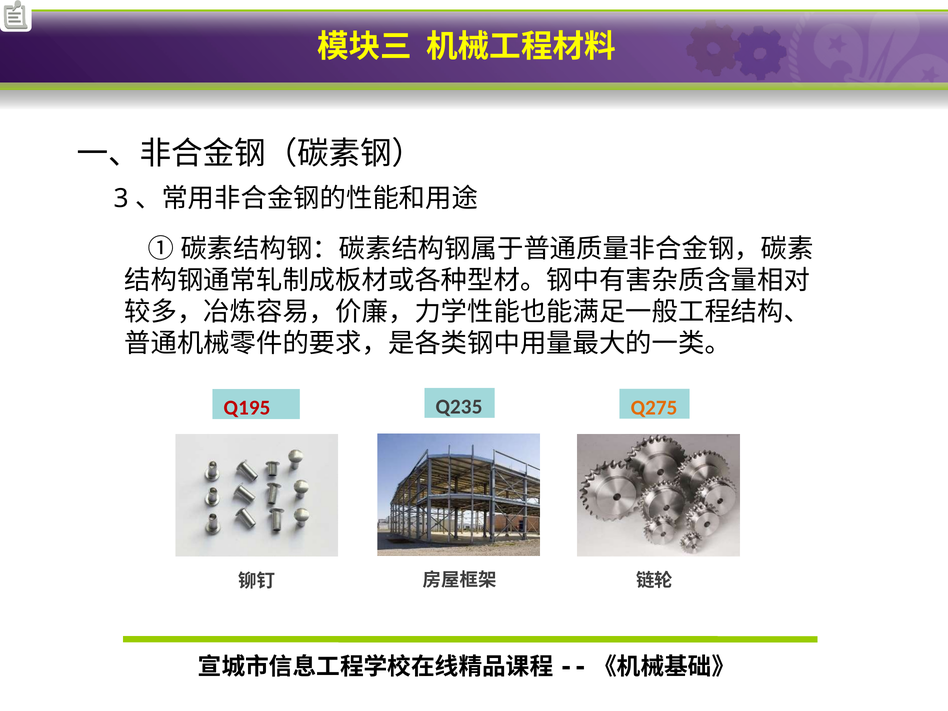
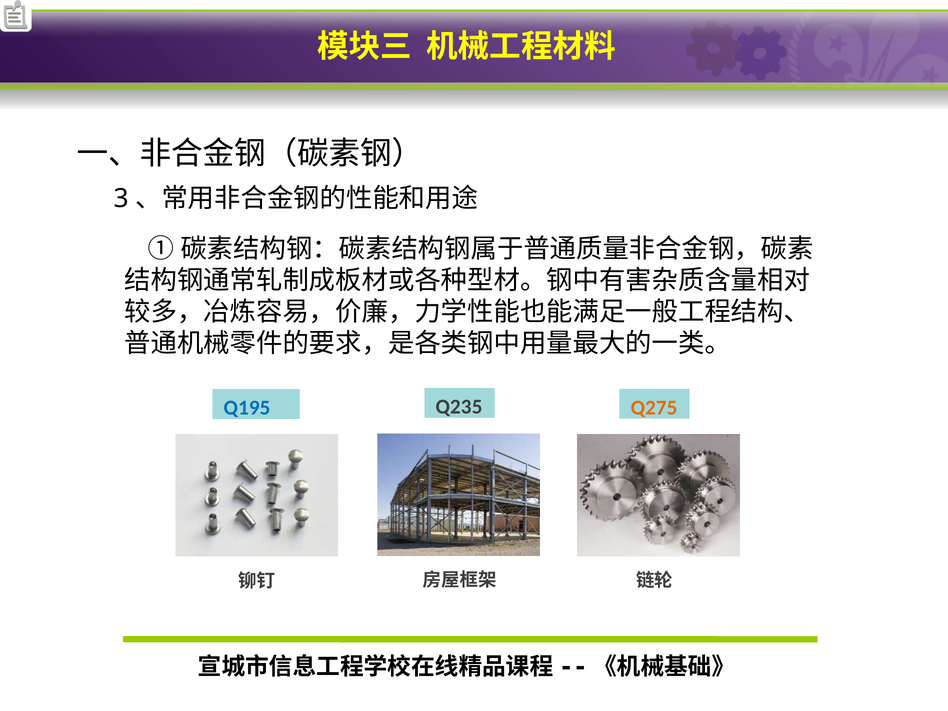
Q195 colour: red -> blue (247, 408)
